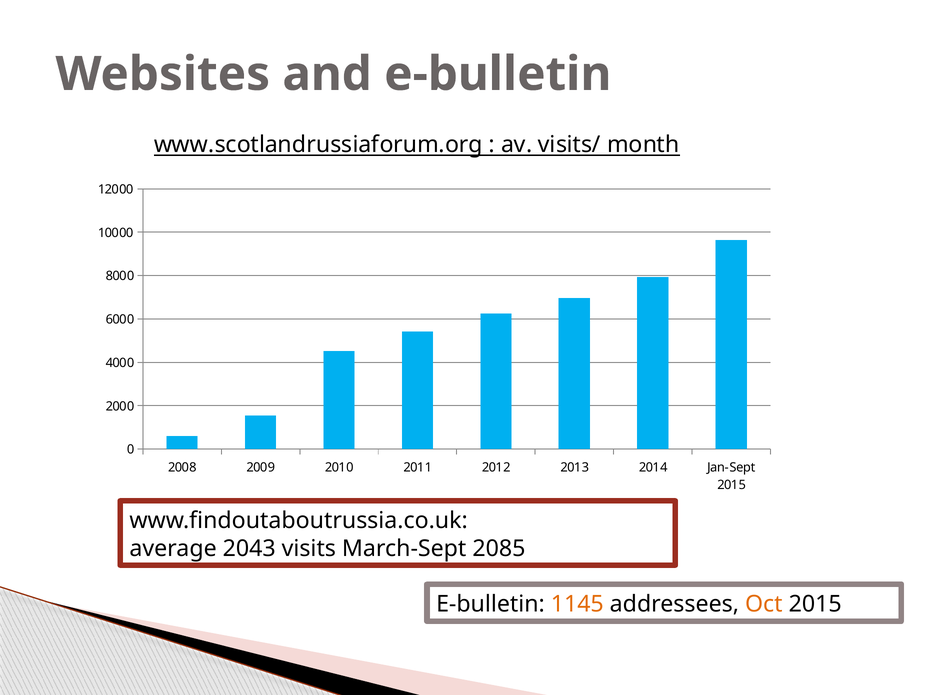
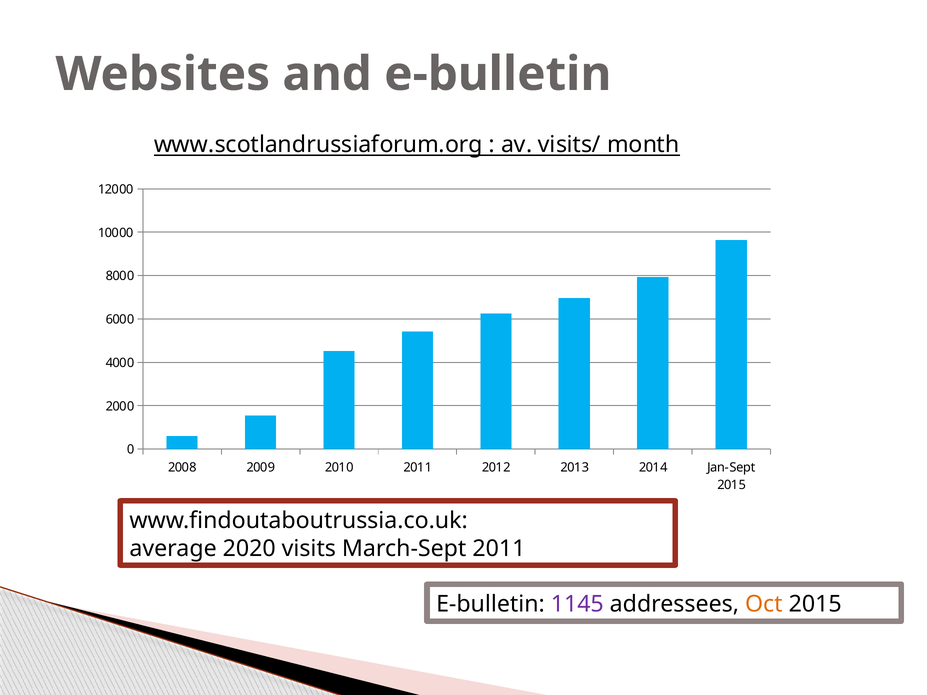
2043: 2043 -> 2020 (249, 549)
March-Sept 2085: 2085 -> 2011 (499, 549)
1145 colour: orange -> purple (577, 604)
